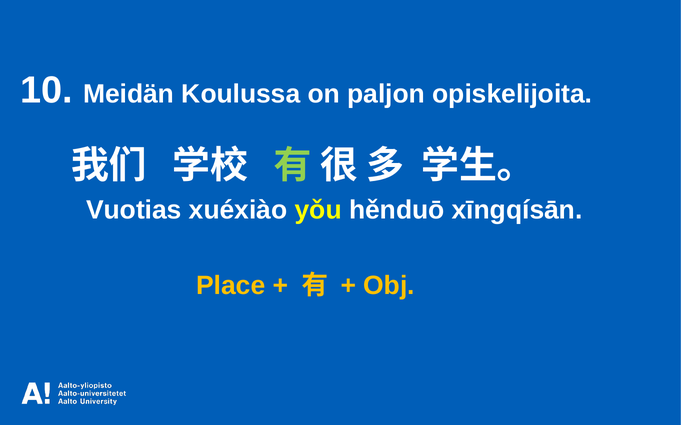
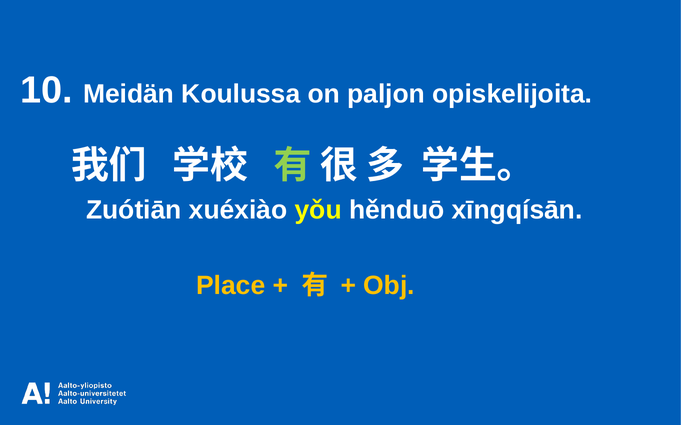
Vuotias: Vuotias -> Zuótiān (134, 210)
